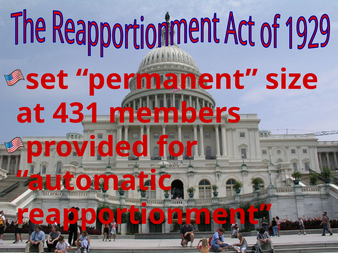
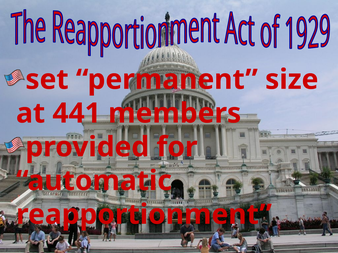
431: 431 -> 441 (77, 114)
